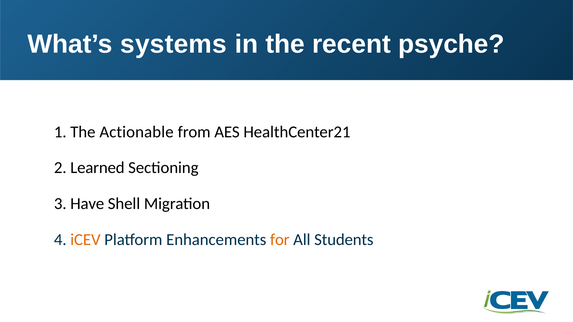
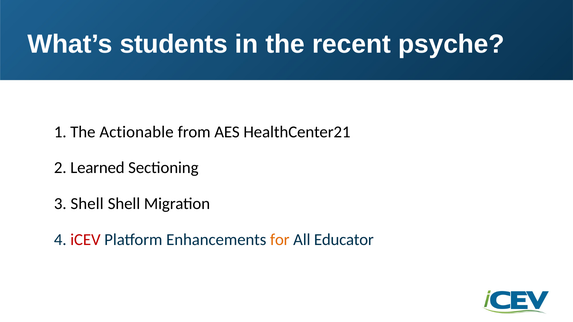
systems: systems -> students (174, 44)
Have: Have -> Shell (87, 204)
iCEV colour: orange -> red (85, 240)
Students: Students -> Educator (344, 240)
